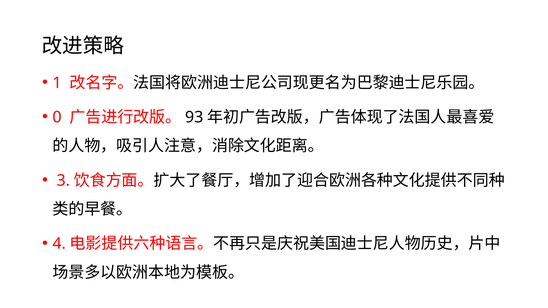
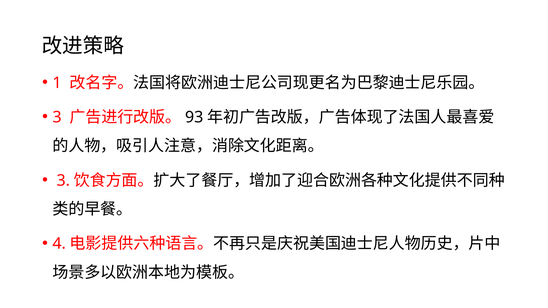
0: 0 -> 3 (57, 117)
